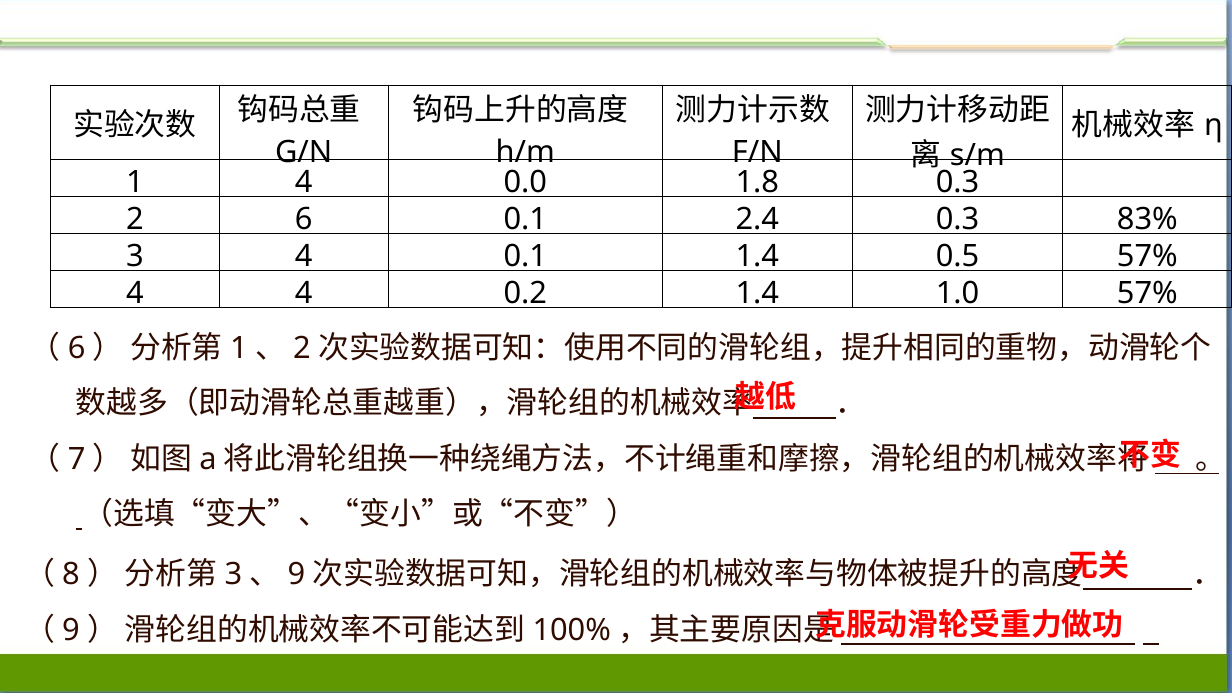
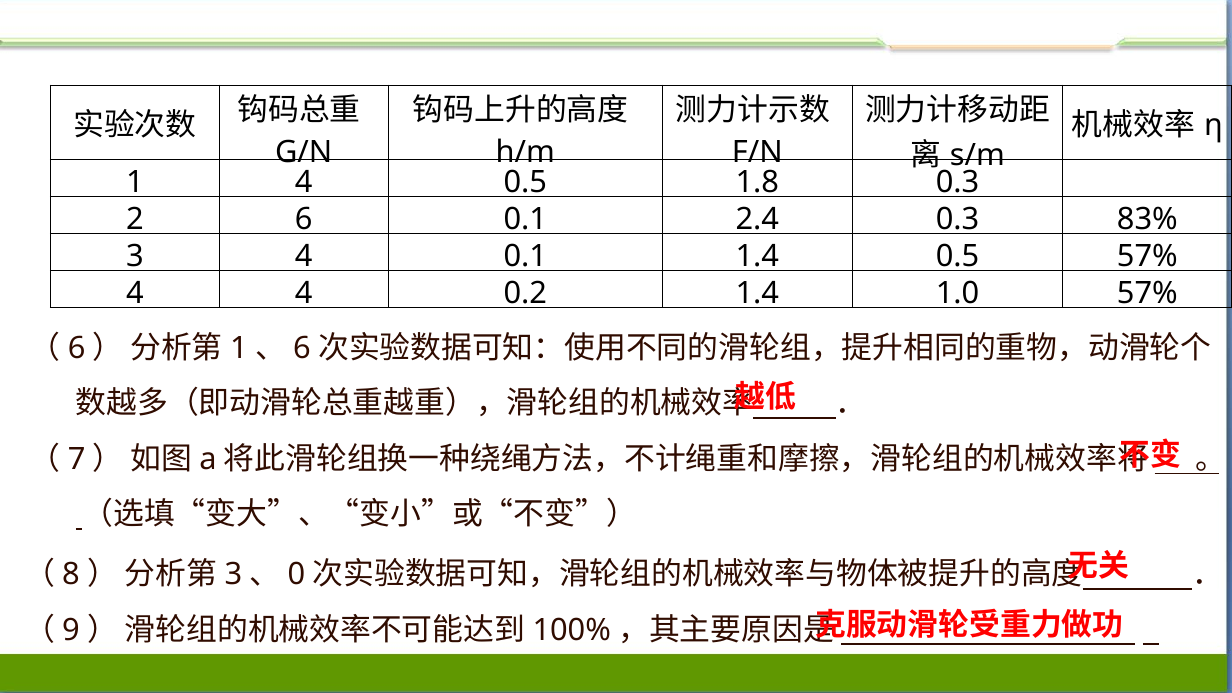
4 0.0: 0.0 -> 0.5 (525, 182)
2: 2 -> 6 (302, 348)
9: 9 -> 0 (297, 574)
